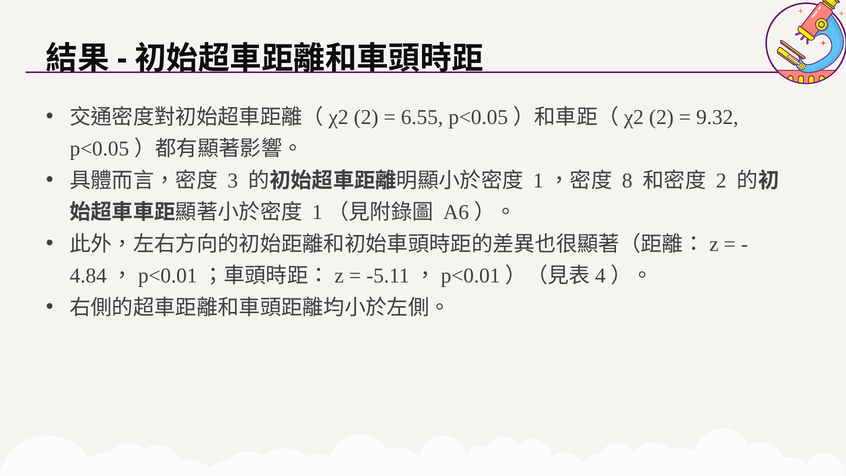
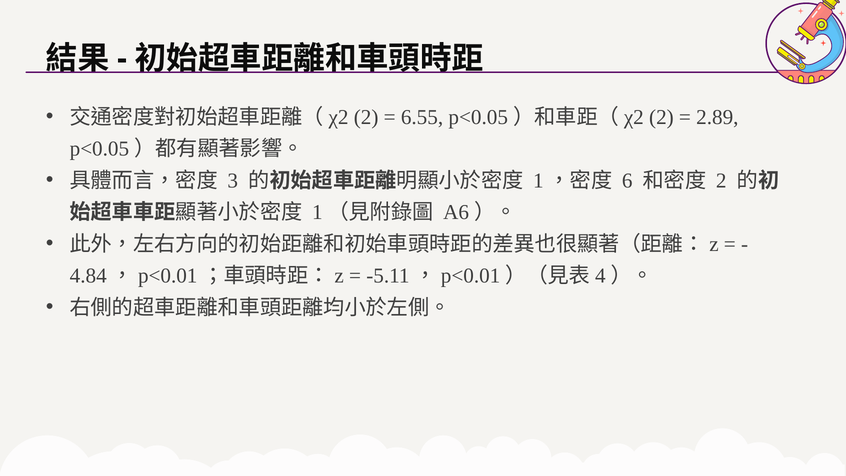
9.32: 9.32 -> 2.89 (717, 117)
8: 8 -> 6 (627, 181)
